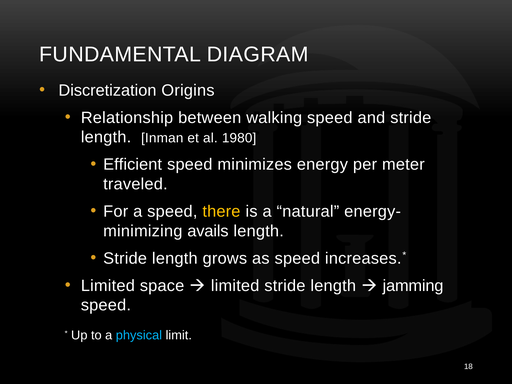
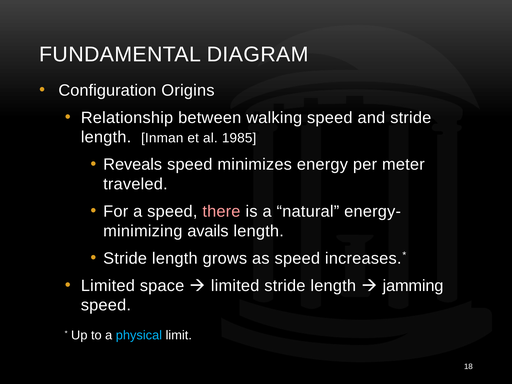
Discretization: Discretization -> Configuration (107, 90)
1980: 1980 -> 1985 (239, 138)
Efficient: Efficient -> Reveals (133, 165)
there colour: yellow -> pink (221, 211)
